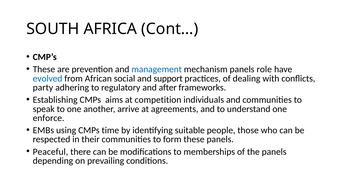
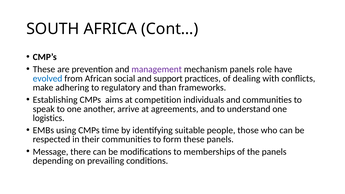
management colour: blue -> purple (157, 69)
party: party -> make (43, 88)
after: after -> than (168, 88)
enforce: enforce -> logistics (49, 118)
Peaceful: Peaceful -> Message (51, 152)
